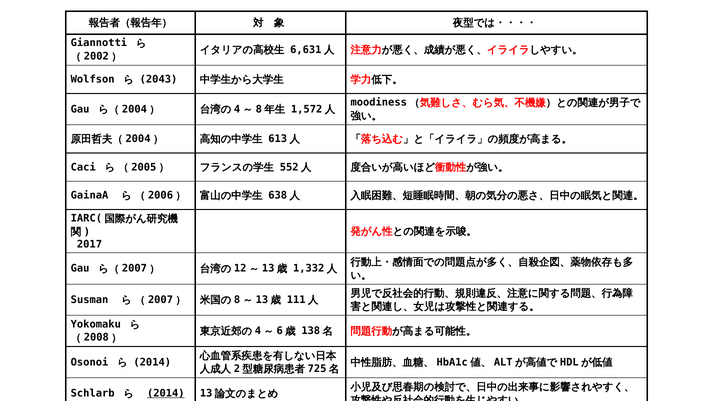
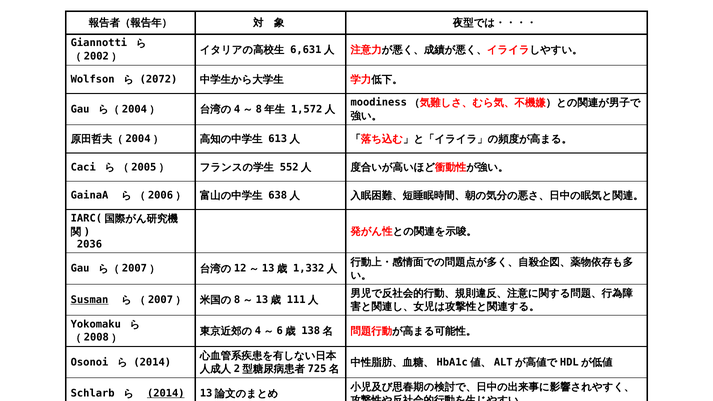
2043: 2043 -> 2072 (159, 79)
2017: 2017 -> 2036 (89, 245)
Susman underline: none -> present (90, 300)
